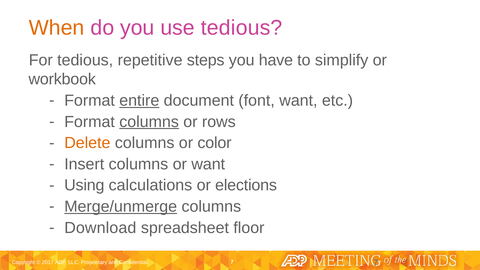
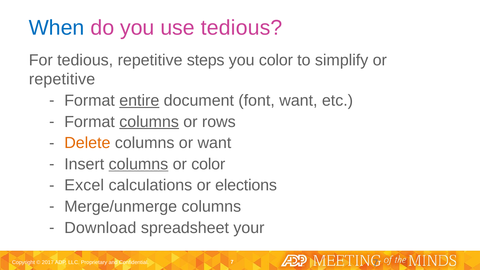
When colour: orange -> blue (57, 28)
you have: have -> color (276, 60)
workbook: workbook -> repetitive (62, 79)
or color: color -> want (214, 143)
columns underline: none -> present (138, 164)
or want: want -> color (208, 164)
Using: Using -> Excel (84, 185)
Merge/unmerge underline: present -> none (121, 207)
floor: floor -> your (249, 228)
